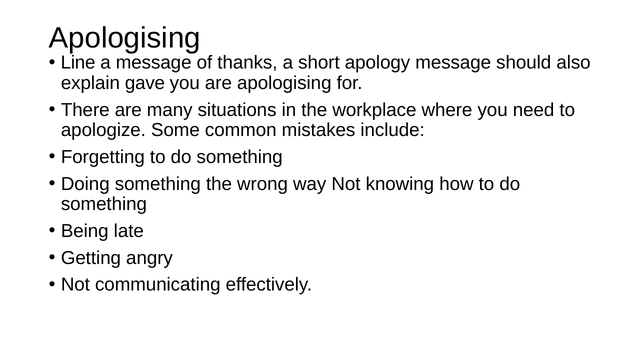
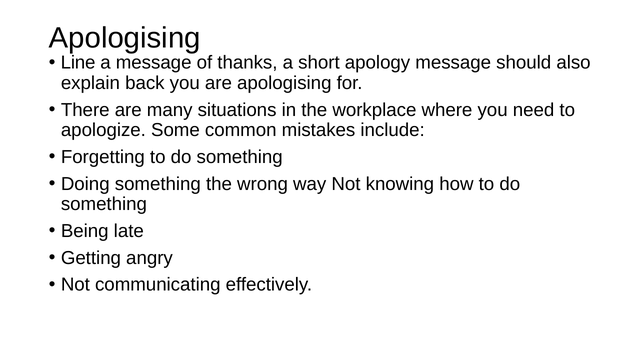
gave: gave -> back (145, 83)
